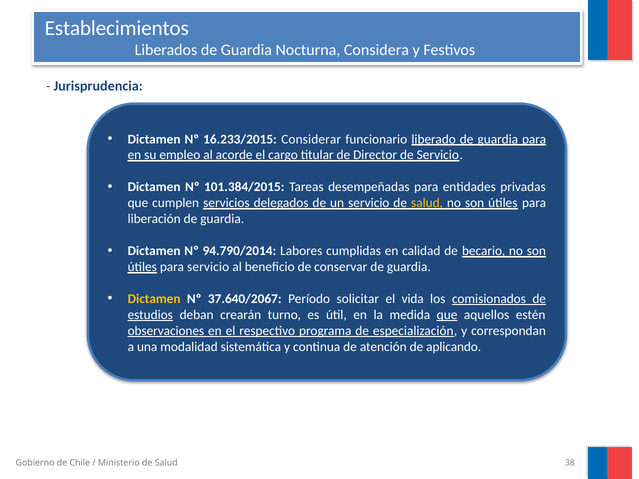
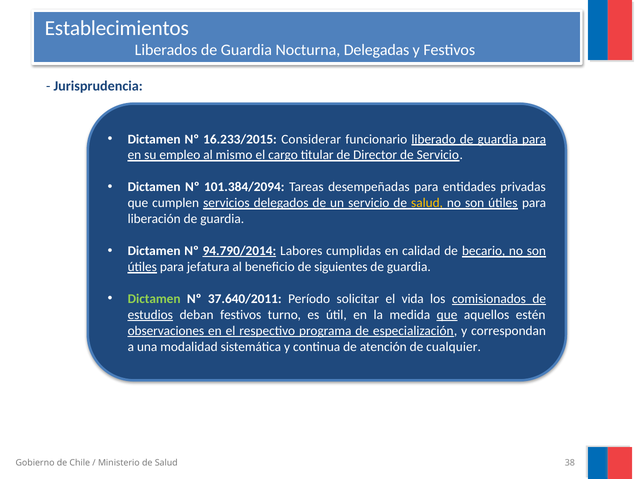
Considera: Considera -> Delegadas (377, 50)
acorde: acorde -> mismo (234, 155)
101.384/2015: 101.384/2015 -> 101.384/2094 (244, 187)
94.790/2014 underline: none -> present (239, 251)
para servicio: servicio -> jefatura (208, 267)
conservar: conservar -> siguientes (341, 267)
Dictamen colour: yellow -> light green (154, 299)
37.640/2067: 37.640/2067 -> 37.640/2011 (245, 299)
deban crearán: crearán -> festivos (241, 315)
aplicando: aplicando -> cualquier (454, 347)
